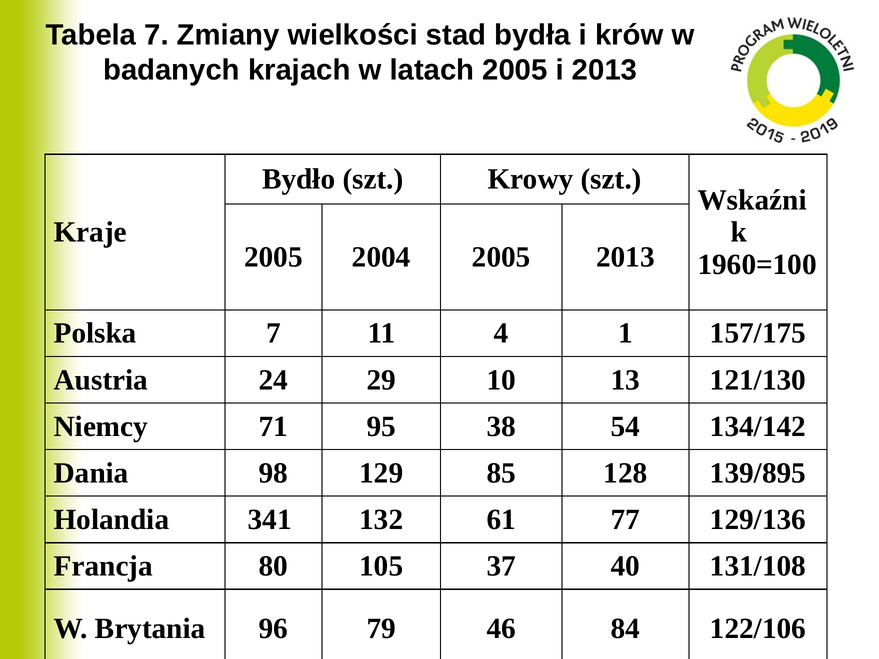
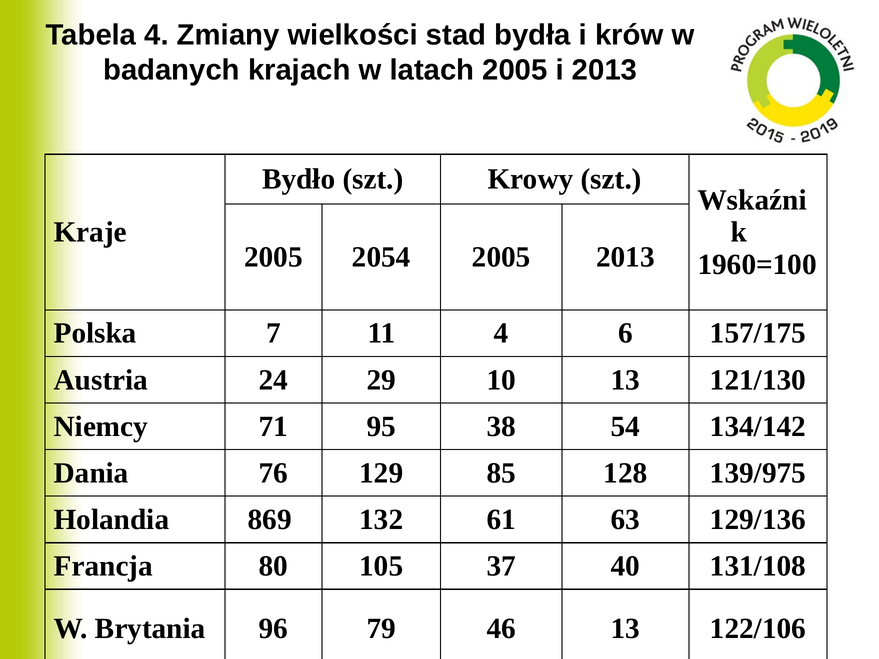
Tabela 7: 7 -> 4 (157, 35)
2004: 2004 -> 2054 (381, 257)
1: 1 -> 6 (625, 333)
98: 98 -> 76 (273, 473)
139/895: 139/895 -> 139/975 (758, 473)
341: 341 -> 869 (270, 520)
77: 77 -> 63 (625, 520)
46 84: 84 -> 13 (625, 629)
